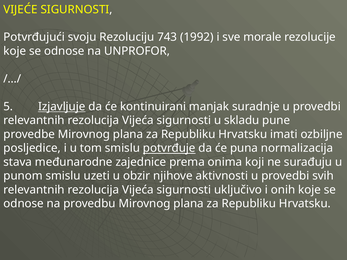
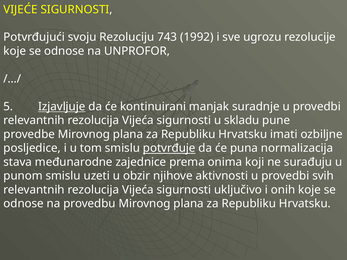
morale: morale -> ugrozu (262, 37)
